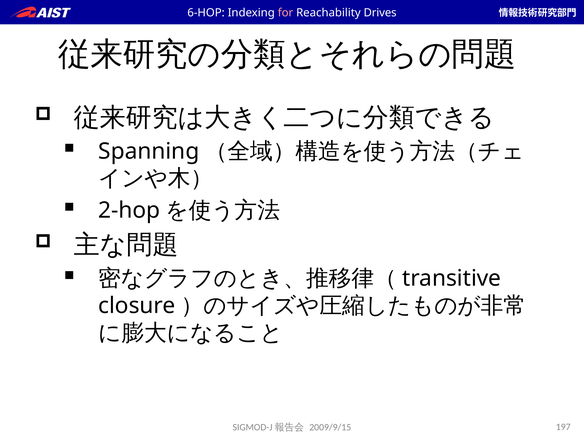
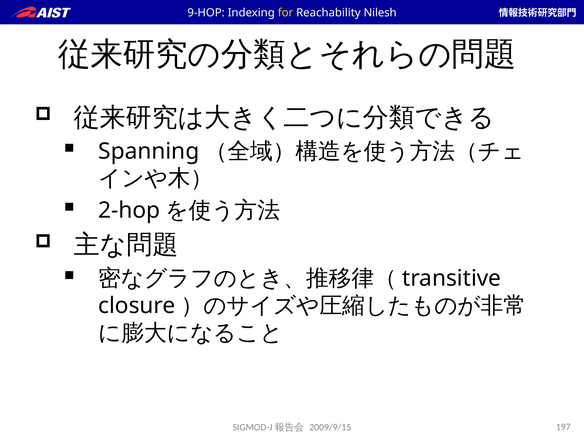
6-HOP: 6-HOP -> 9-HOP (206, 13)
for colour: pink -> yellow (286, 13)
Drives: Drives -> Nilesh (380, 13)
